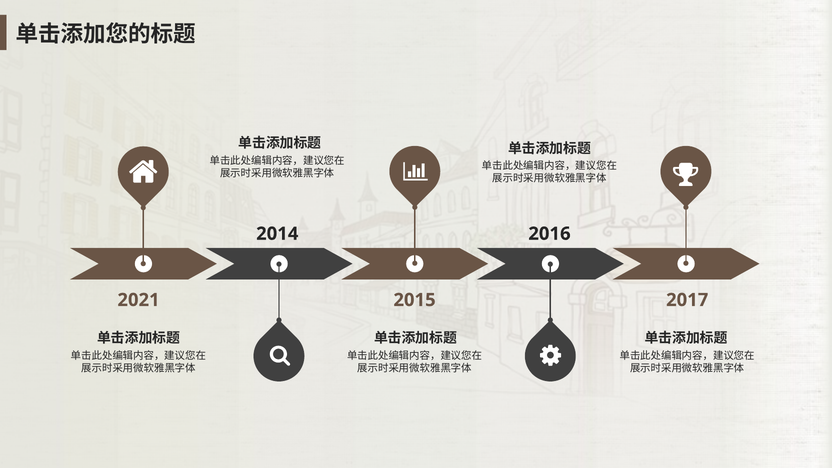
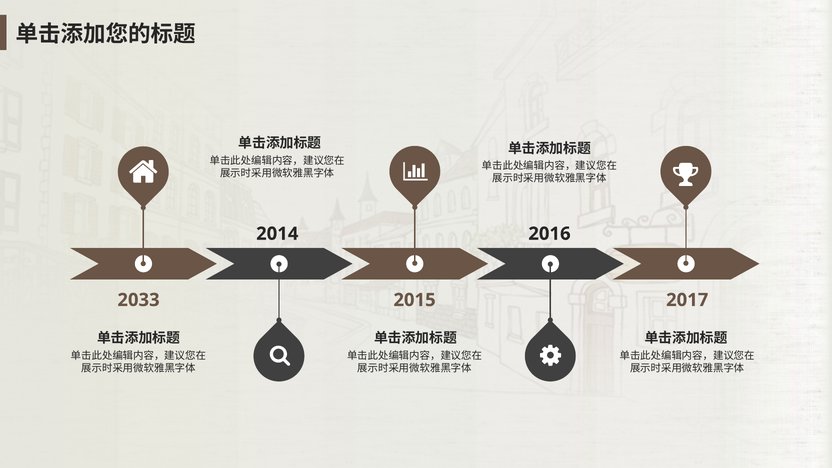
2021: 2021 -> 2033 (139, 300)
